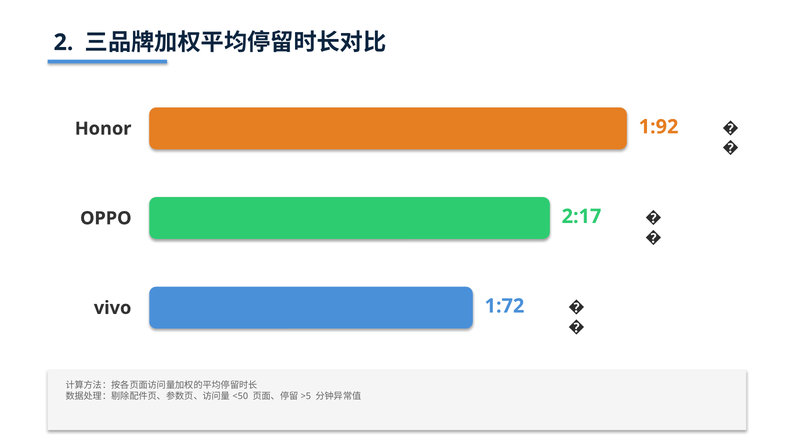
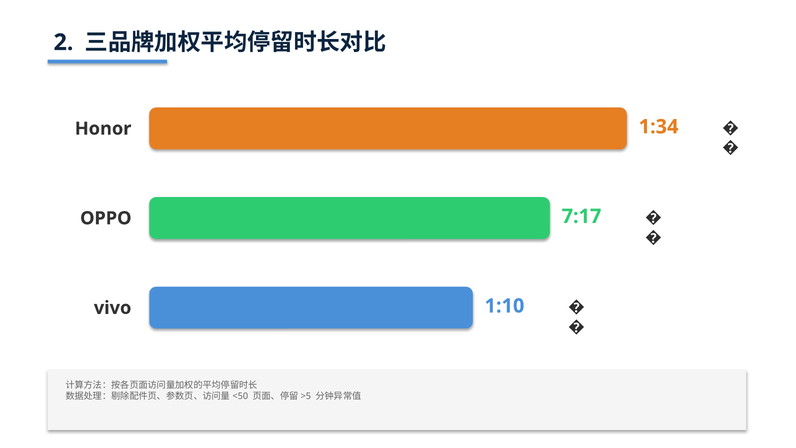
1:92: 1:92 -> 1:34 (659, 127)
2:17: 2:17 -> 7:17 (582, 216)
1:72: 1:72 -> 1:10 (504, 306)
